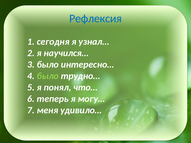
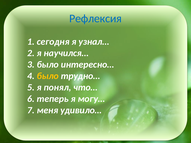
было colour: light green -> yellow (48, 76)
